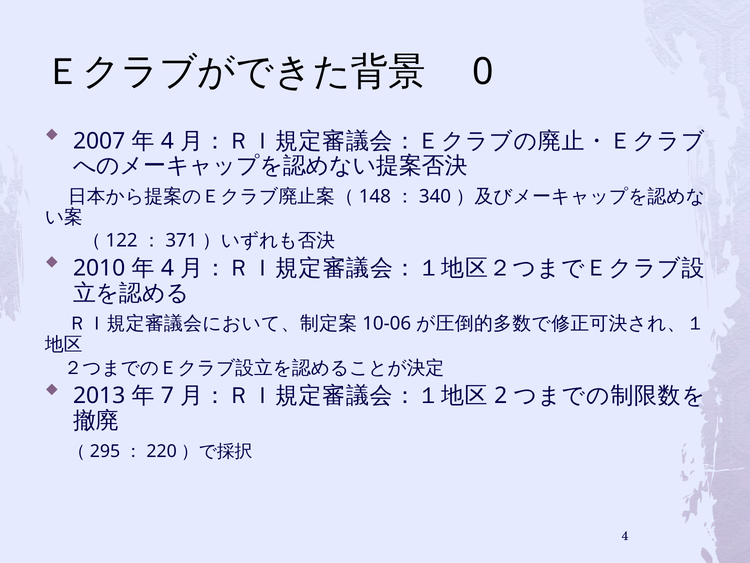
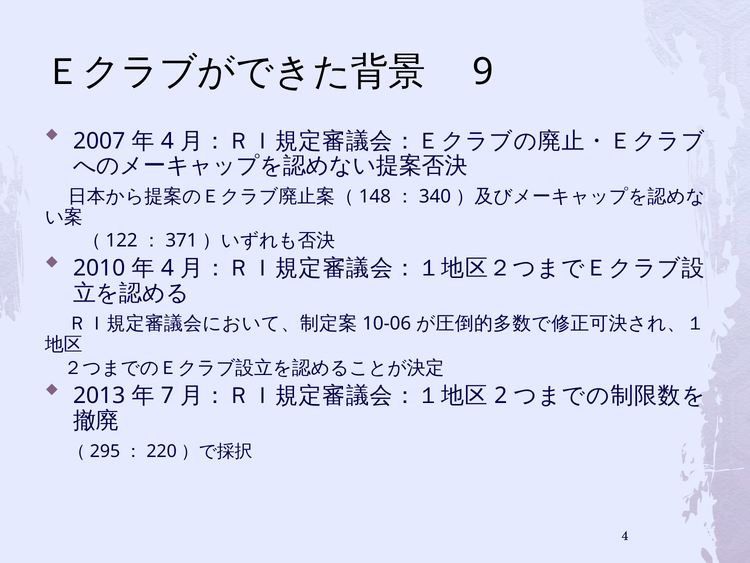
0: 0 -> 9 (483, 72)
